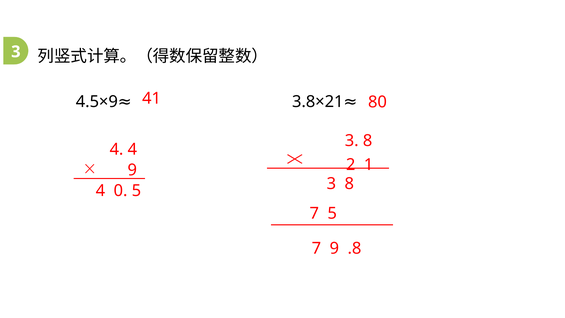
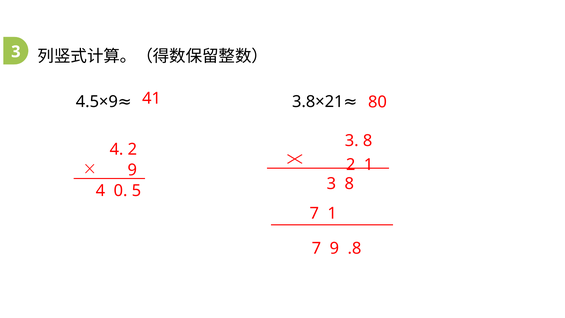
4 4: 4 -> 2 (132, 149)
7 5: 5 -> 1 (332, 213)
